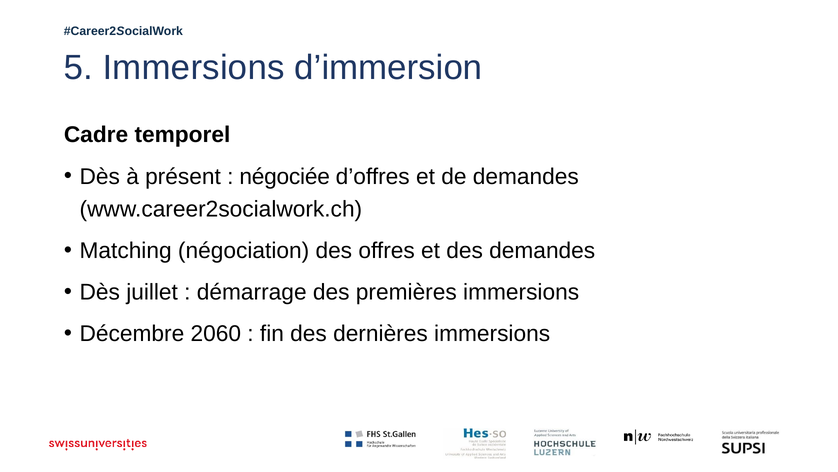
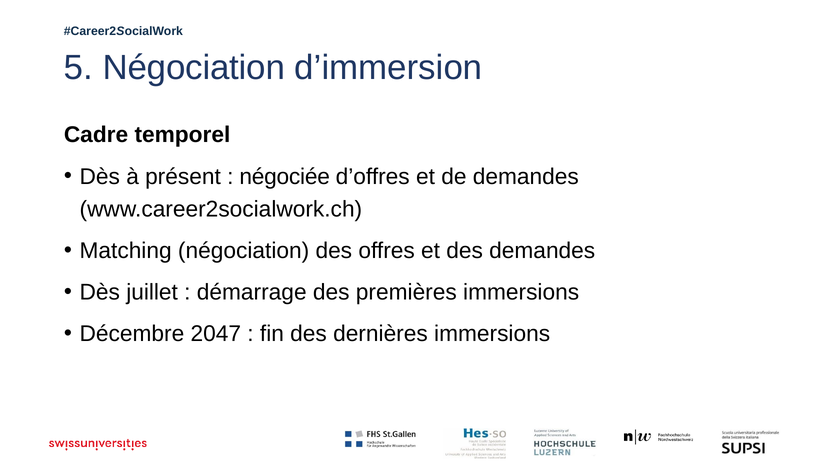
5 Immersions: Immersions -> Négociation (194, 68)
2060: 2060 -> 2047 (216, 333)
